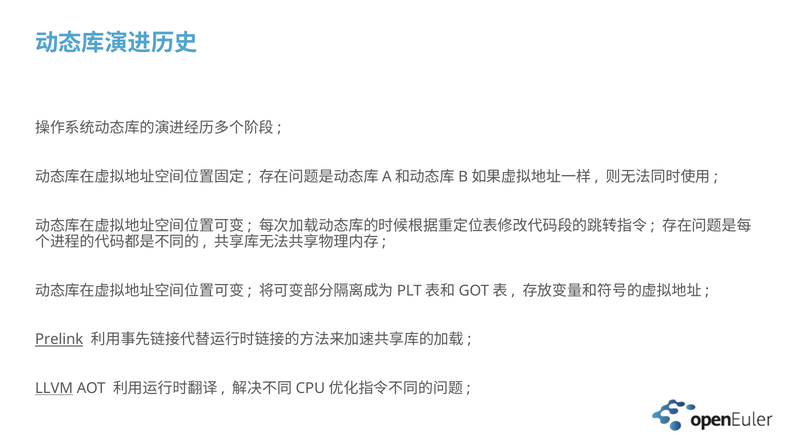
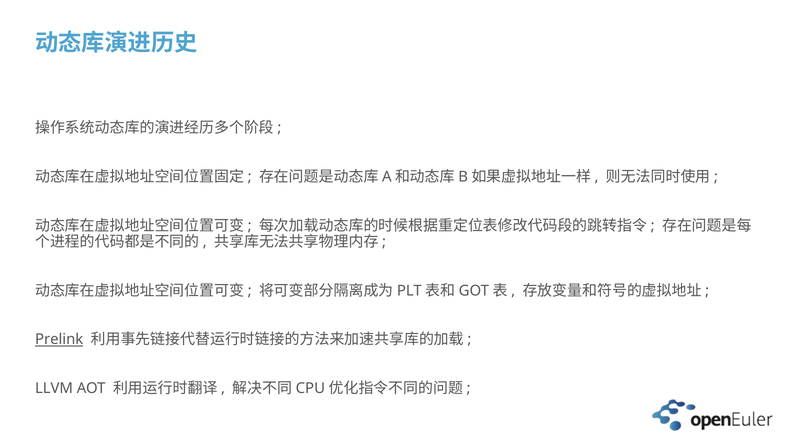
LLVM underline: present -> none (54, 388)
